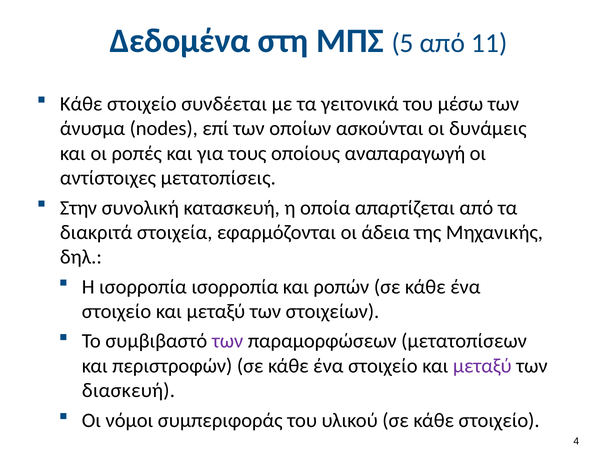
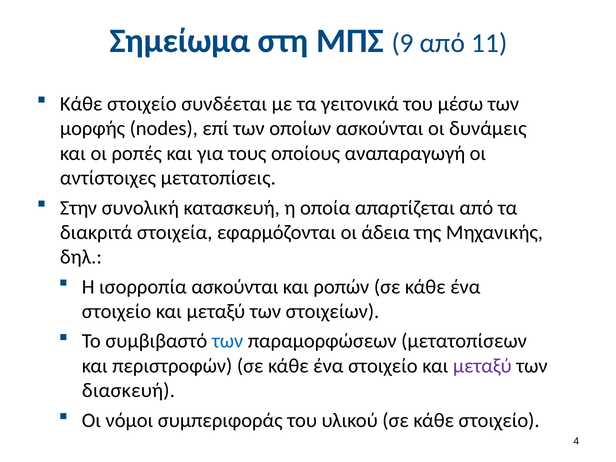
Δεδομένα: Δεδομένα -> Σημείωμα (180, 41)
5: 5 -> 9 (403, 43)
άνυσμα: άνυσμα -> μορφής (92, 129)
ισορροπία ισορροπία: ισορροπία -> ασκούνται (235, 287)
των colour: purple -> blue (228, 341)
